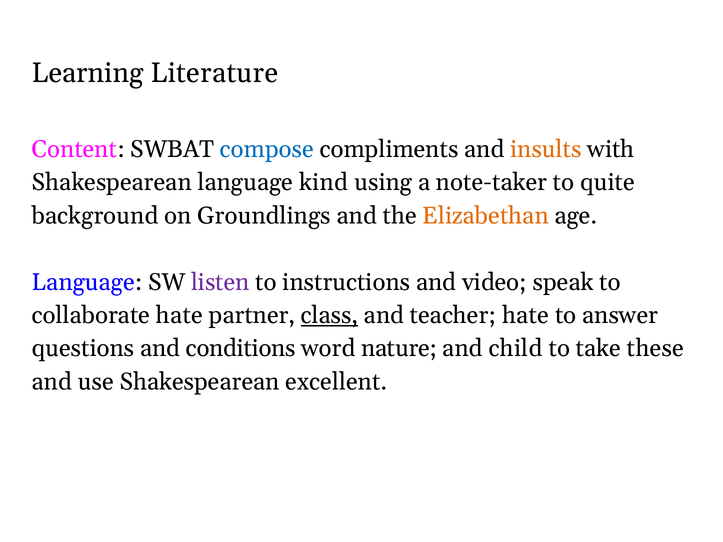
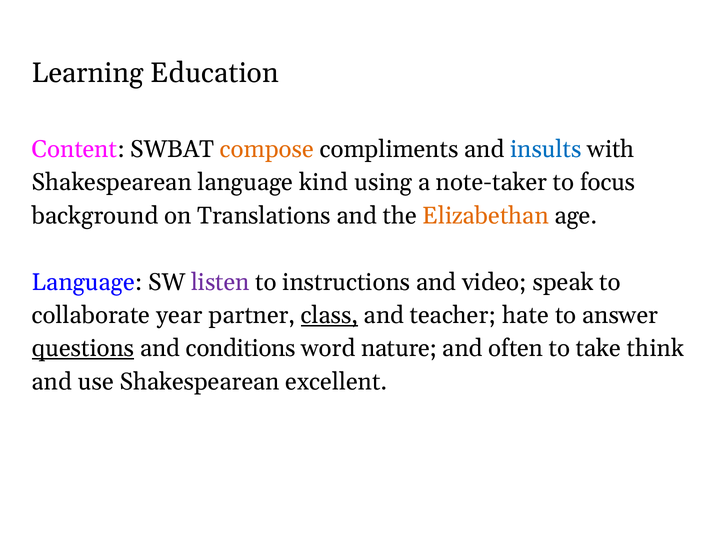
Literature: Literature -> Education (215, 73)
compose colour: blue -> orange (267, 149)
insults colour: orange -> blue (546, 149)
quite: quite -> focus (608, 182)
Groundlings: Groundlings -> Translations (264, 216)
collaborate hate: hate -> year (179, 315)
questions underline: none -> present (83, 349)
child: child -> often (516, 349)
these: these -> think (655, 349)
